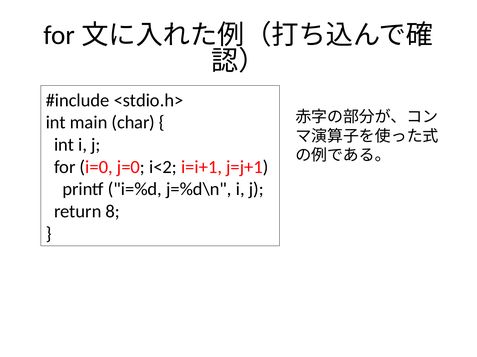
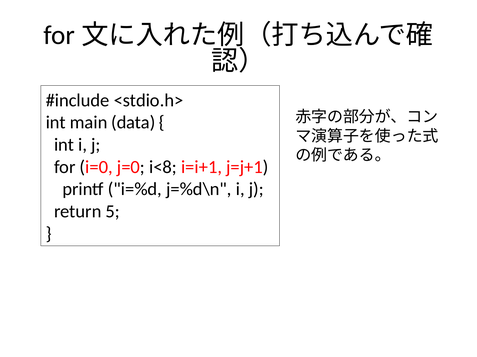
char: char -> data (133, 123)
i<2: i<2 -> i<8 (163, 167)
8: 8 -> 5 (113, 212)
